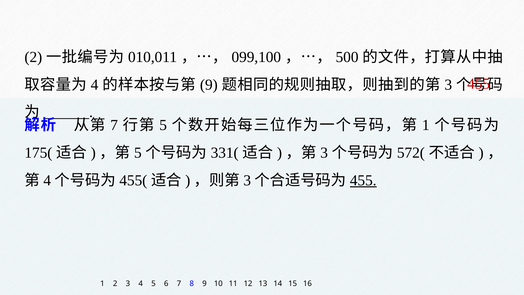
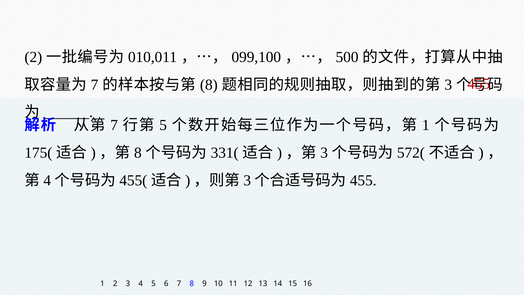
4: 4 -> 7 (95, 85)
9: 9 -> 8 (209, 85)
5: 5 -> 8 (138, 153)
455 underline: present -> none (363, 180)
